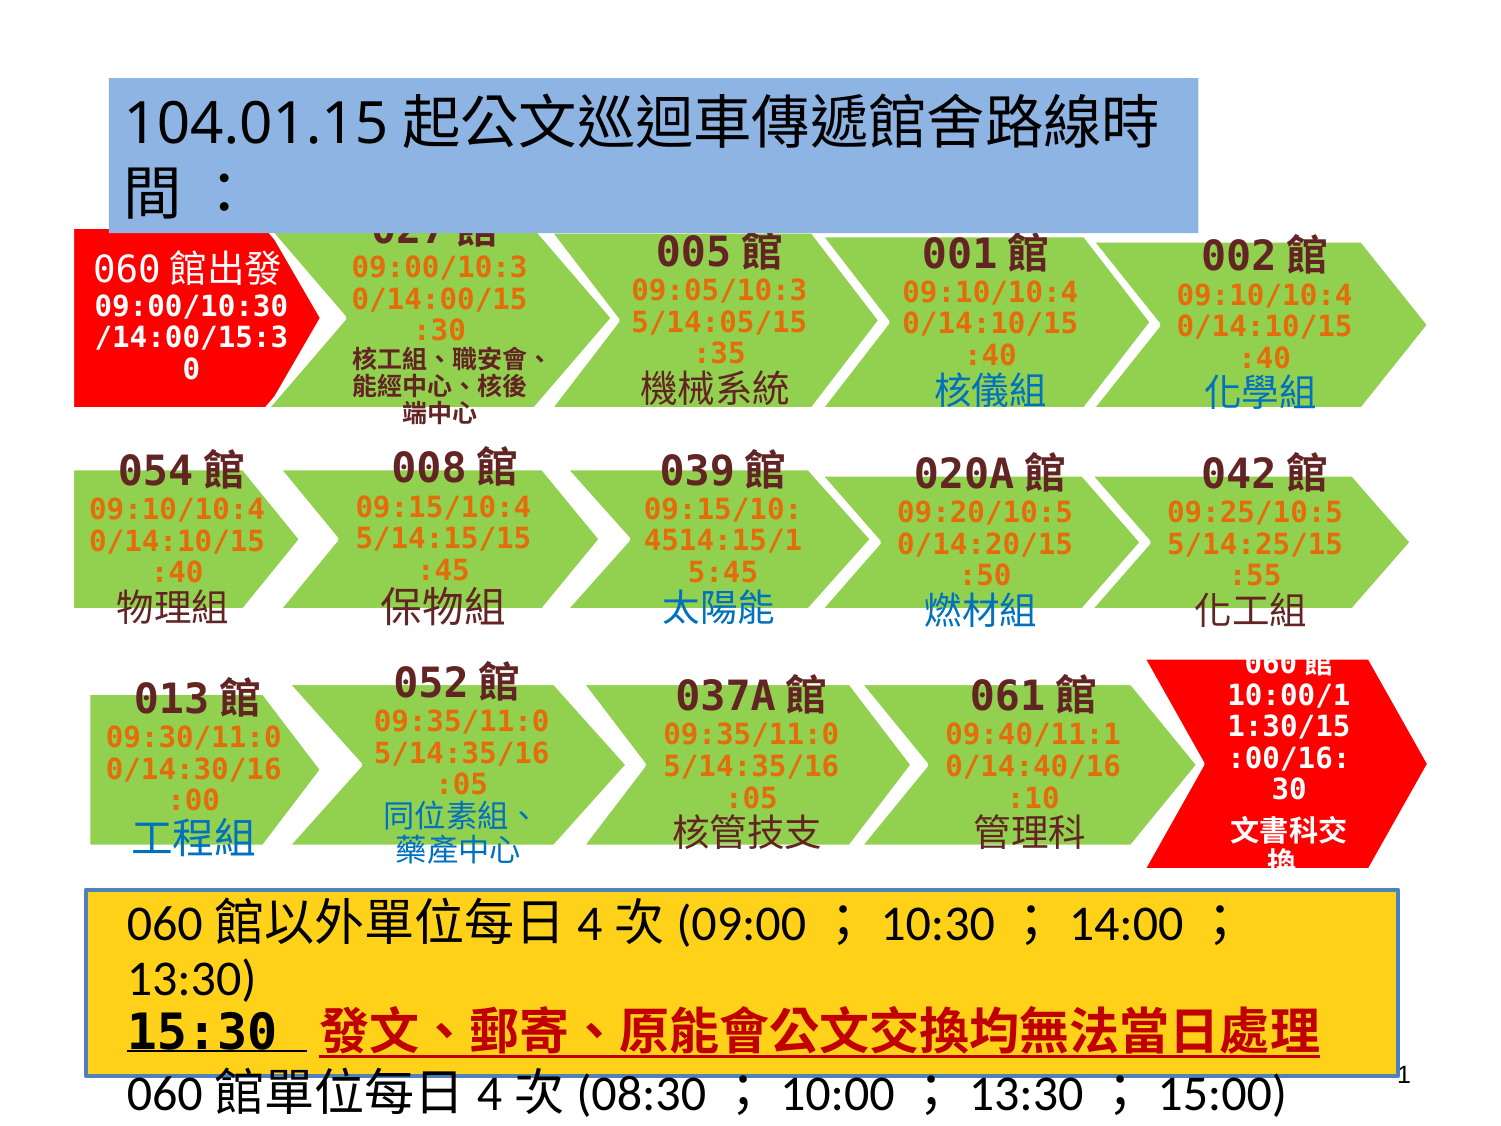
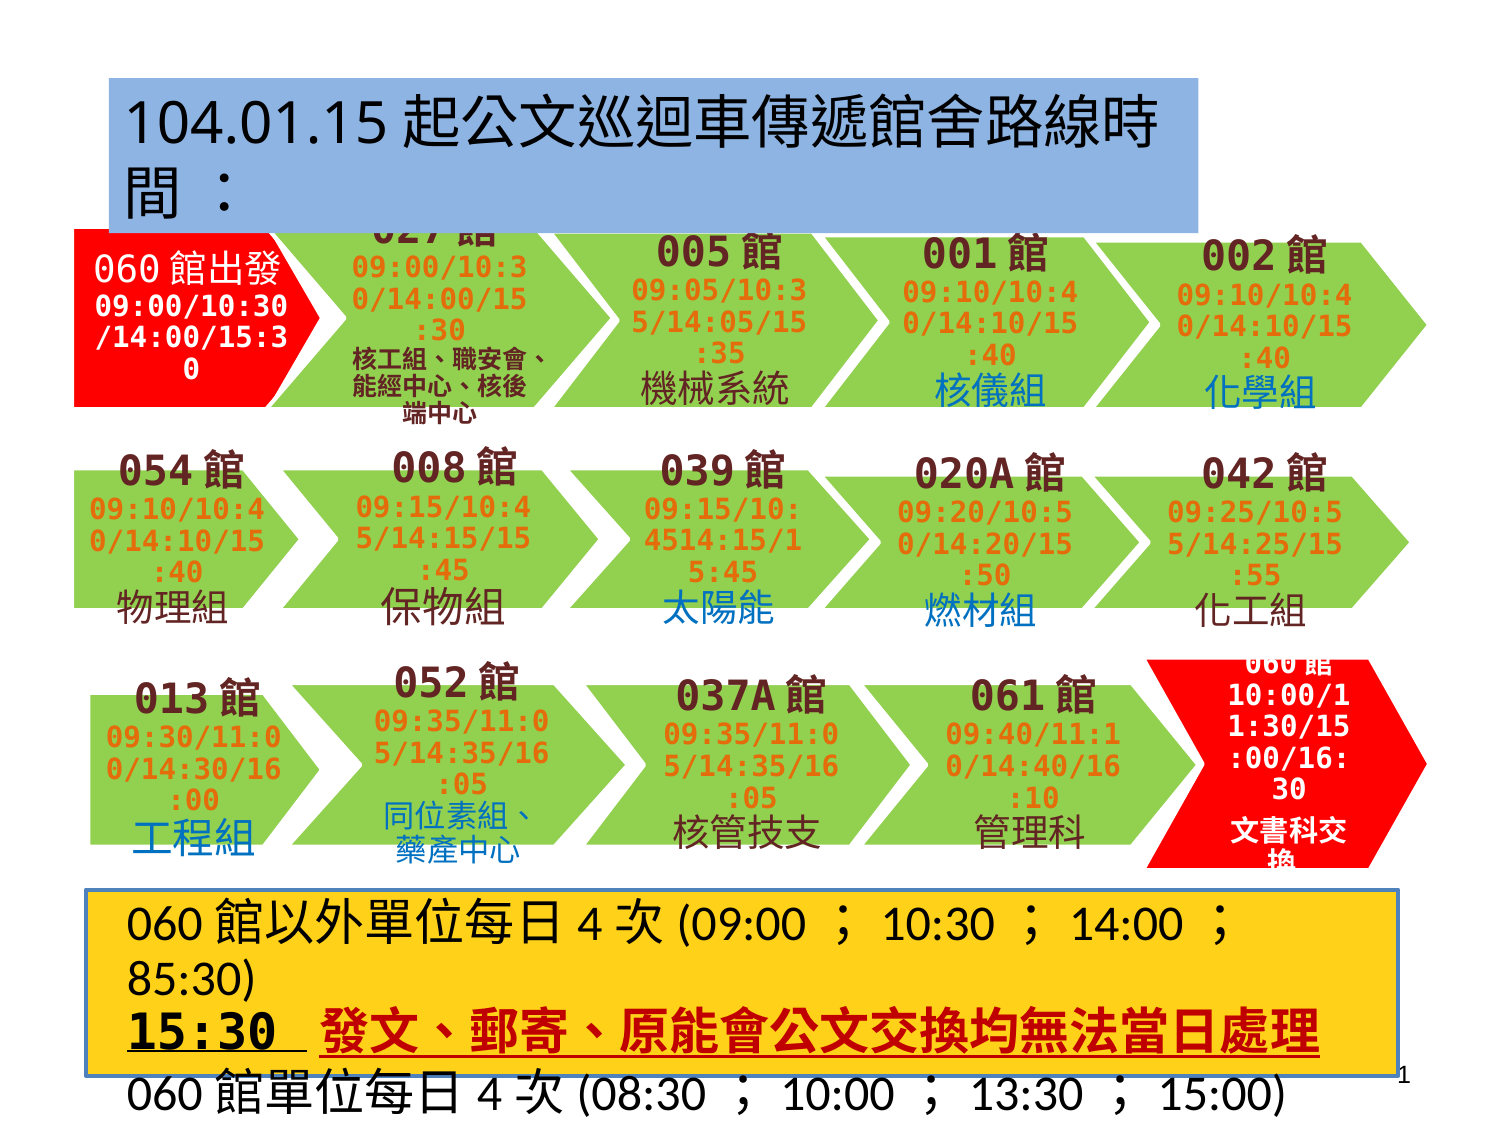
13:30: 13:30 -> 85:30 (192, 978)
